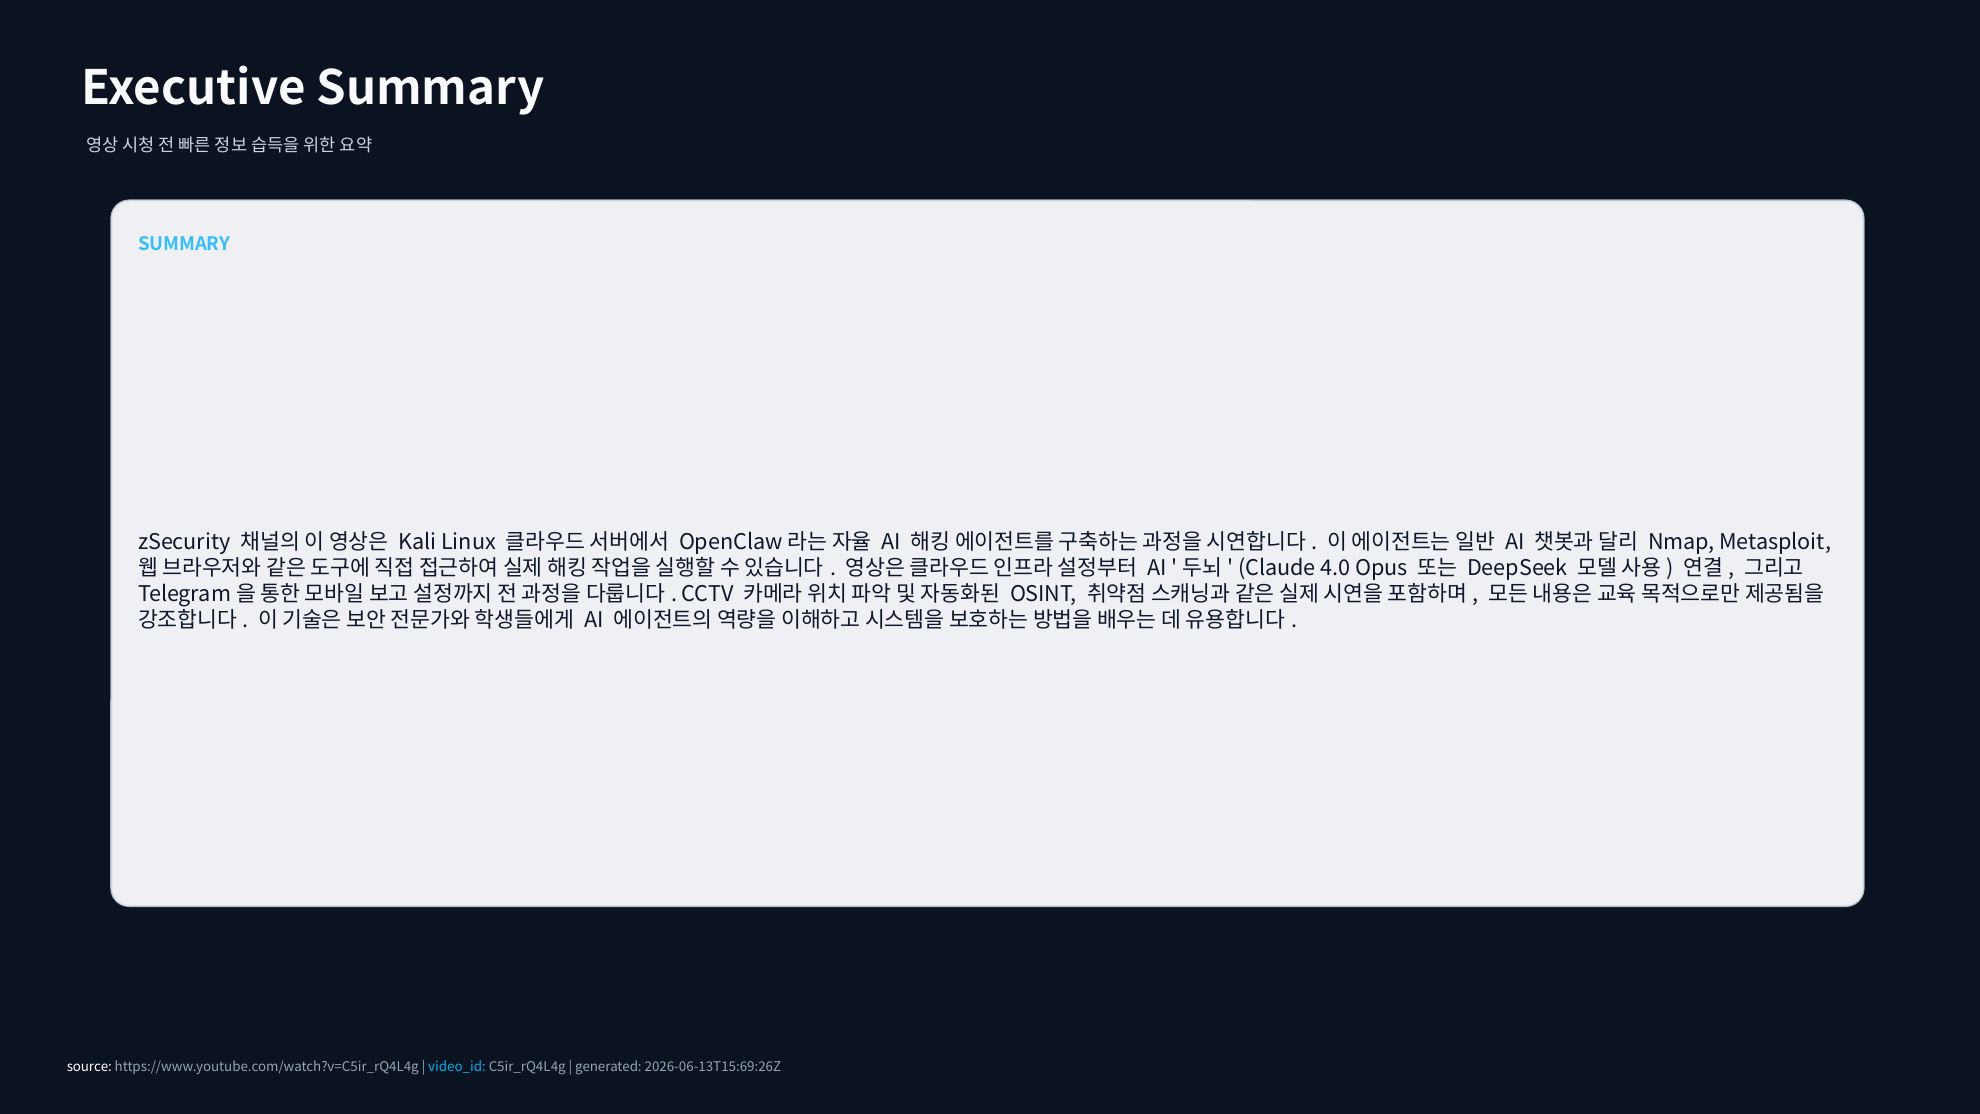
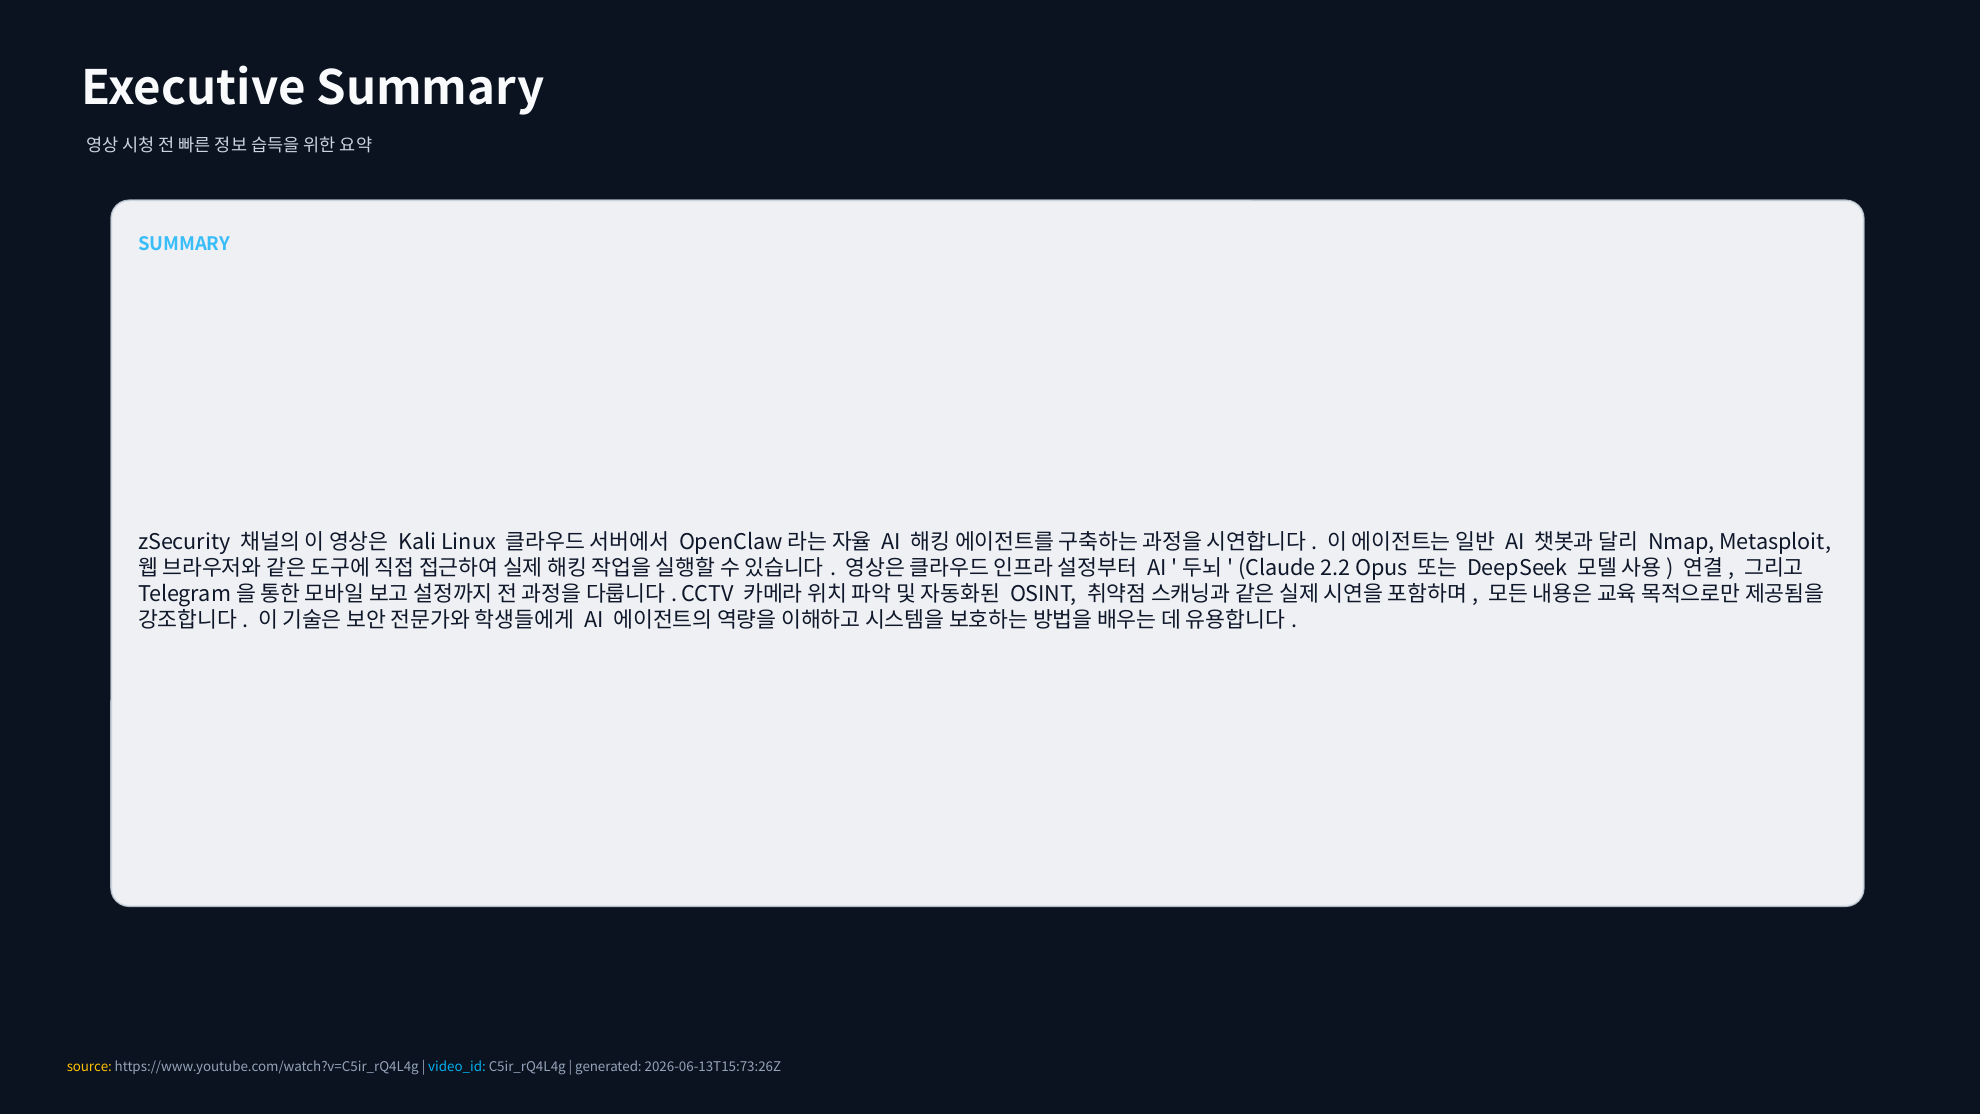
4.0: 4.0 -> 2.2 (1336, 568)
source colour: white -> yellow (89, 1066)
2026-06-13T15:69:26Z: 2026-06-13T15:69:26Z -> 2026-06-13T15:73:26Z (713, 1066)
